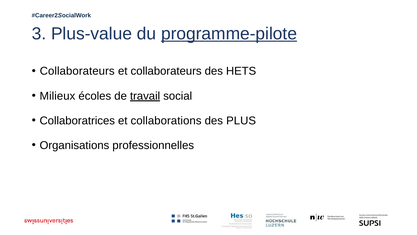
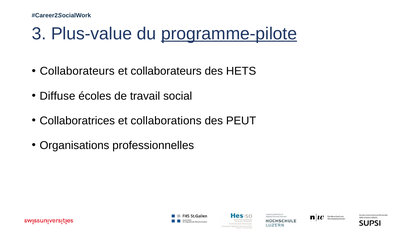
Milieux: Milieux -> Diffuse (57, 96)
travail underline: present -> none (145, 96)
PLUS: PLUS -> PEUT (241, 120)
